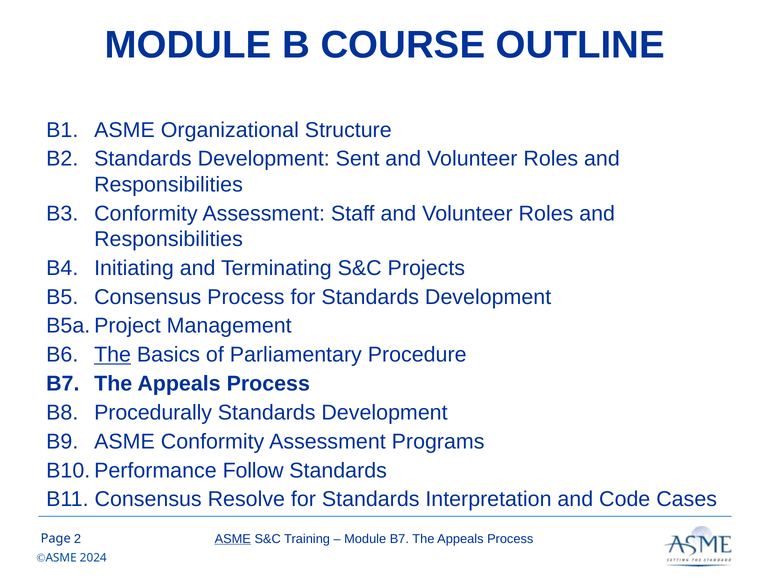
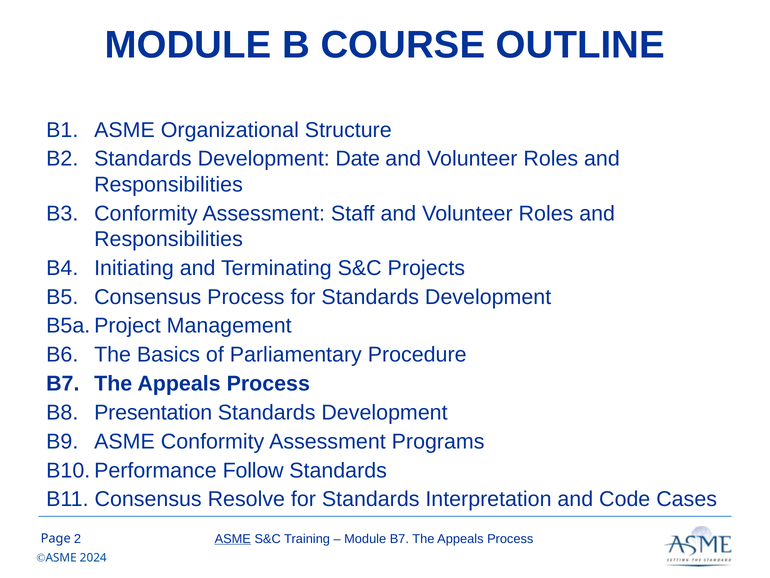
Sent: Sent -> Date (358, 159)
The underline: present -> none (113, 355)
Procedurally: Procedurally -> Presentation (153, 412)
